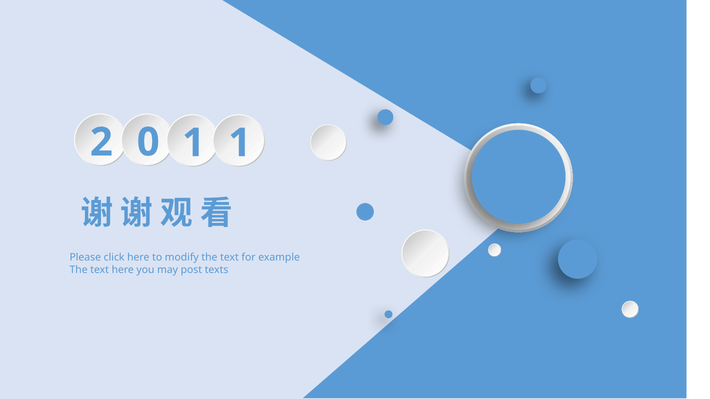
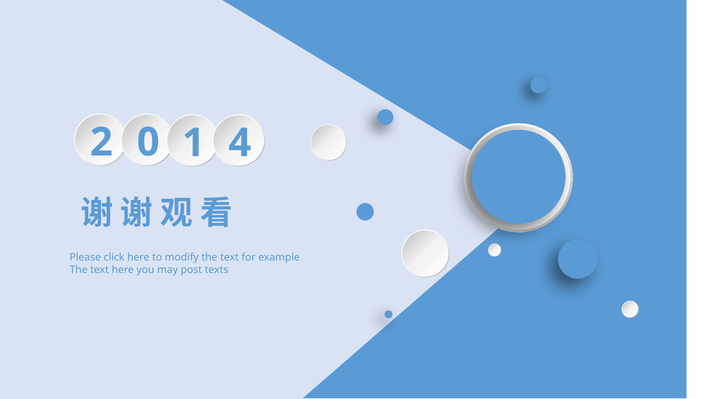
1: 1 -> 4 (240, 143)
